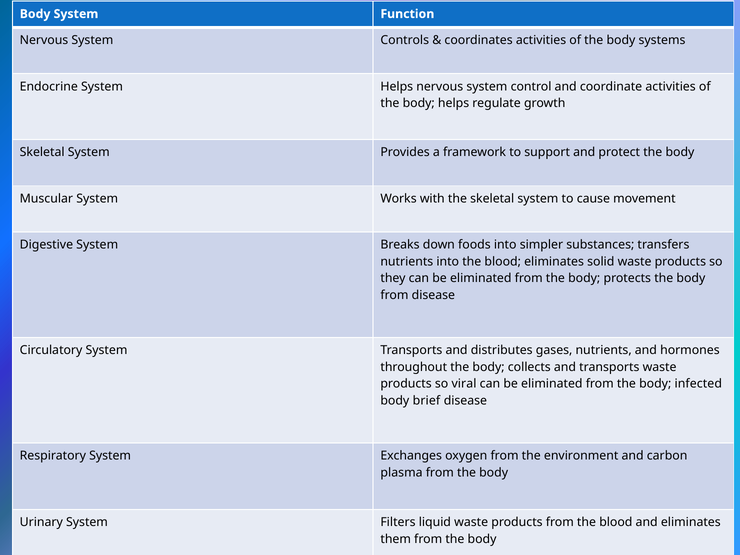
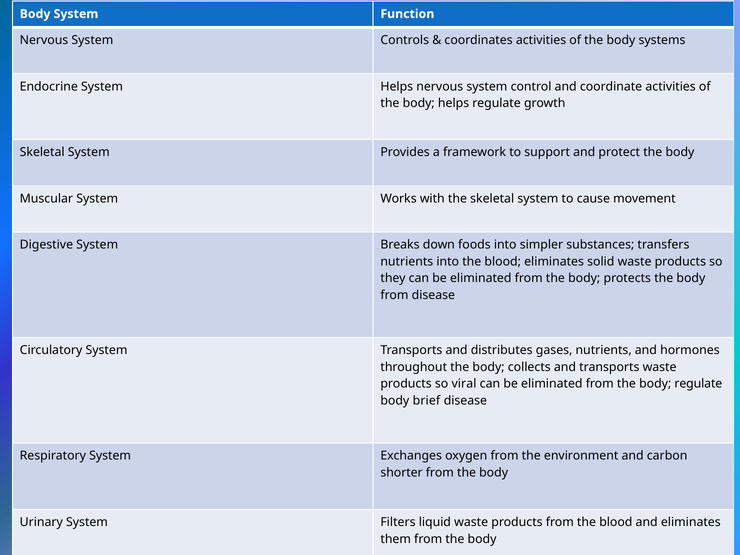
body infected: infected -> regulate (698, 384)
plasma: plasma -> shorter (402, 472)
